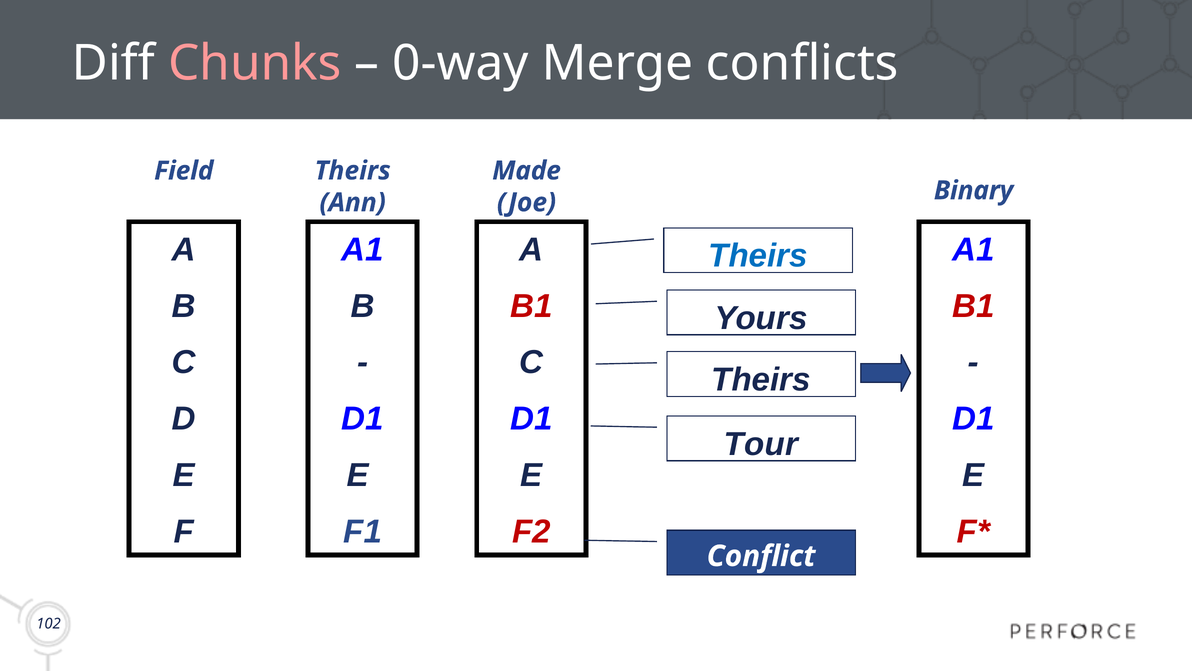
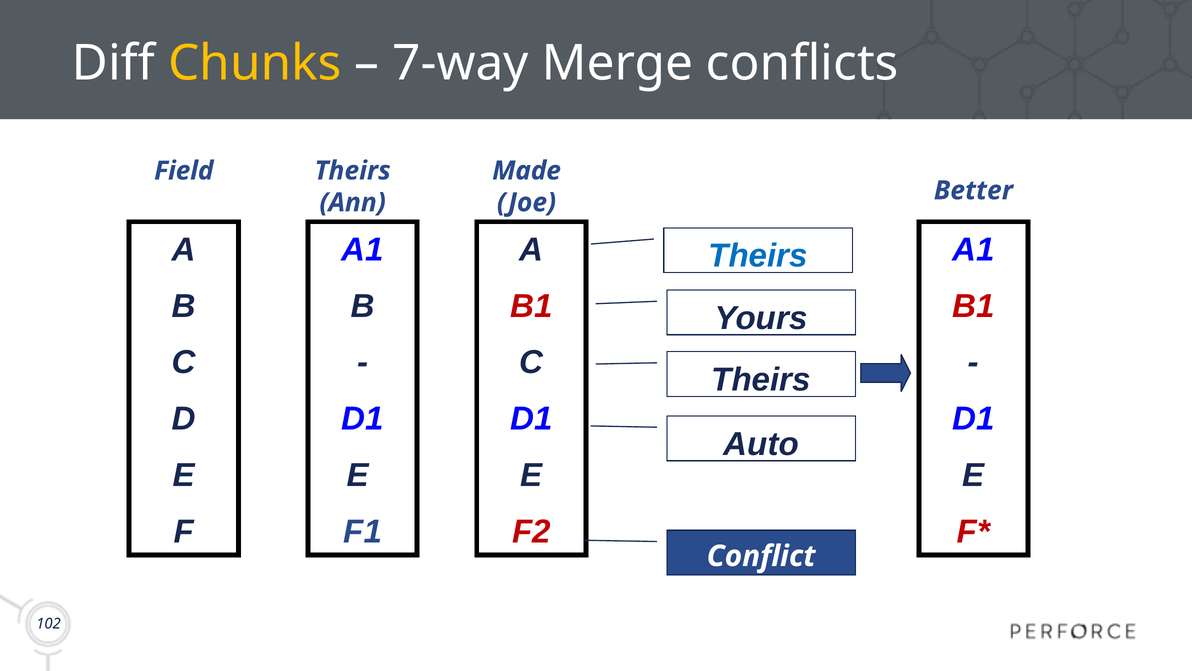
Chunks colour: pink -> yellow (255, 63)
0-way: 0-way -> 7-way (460, 63)
Binary: Binary -> Better (973, 190)
Tour: Tour -> Auto (761, 444)
